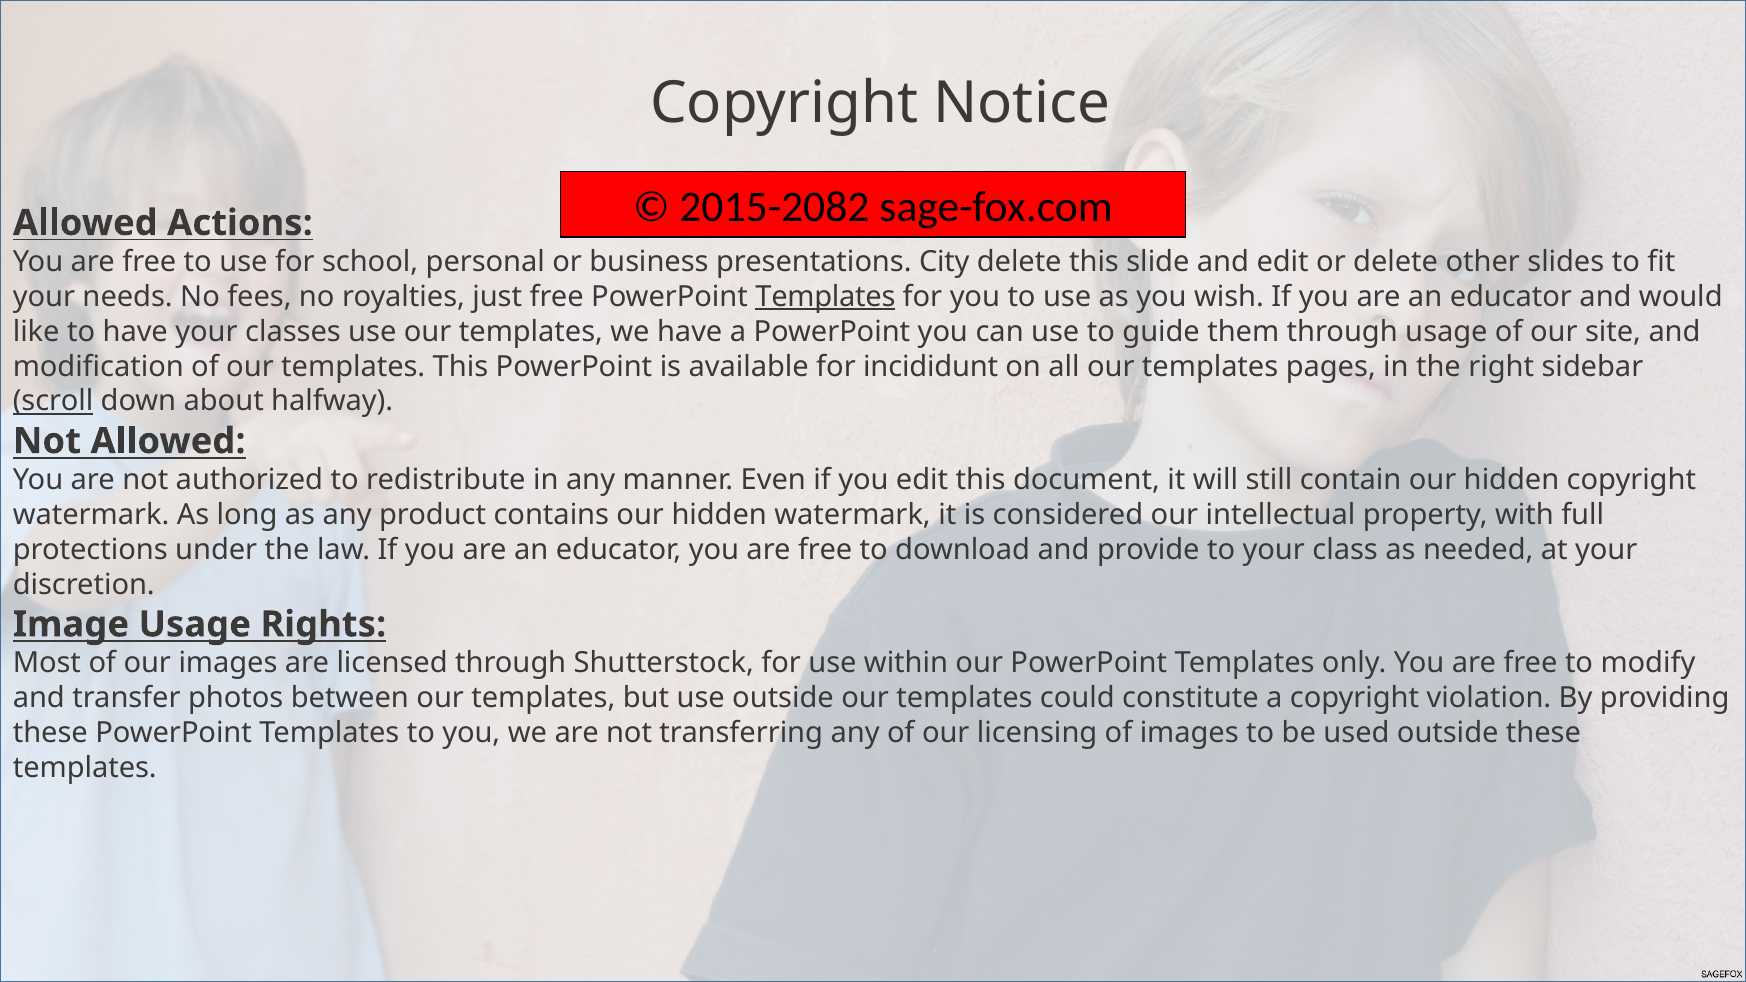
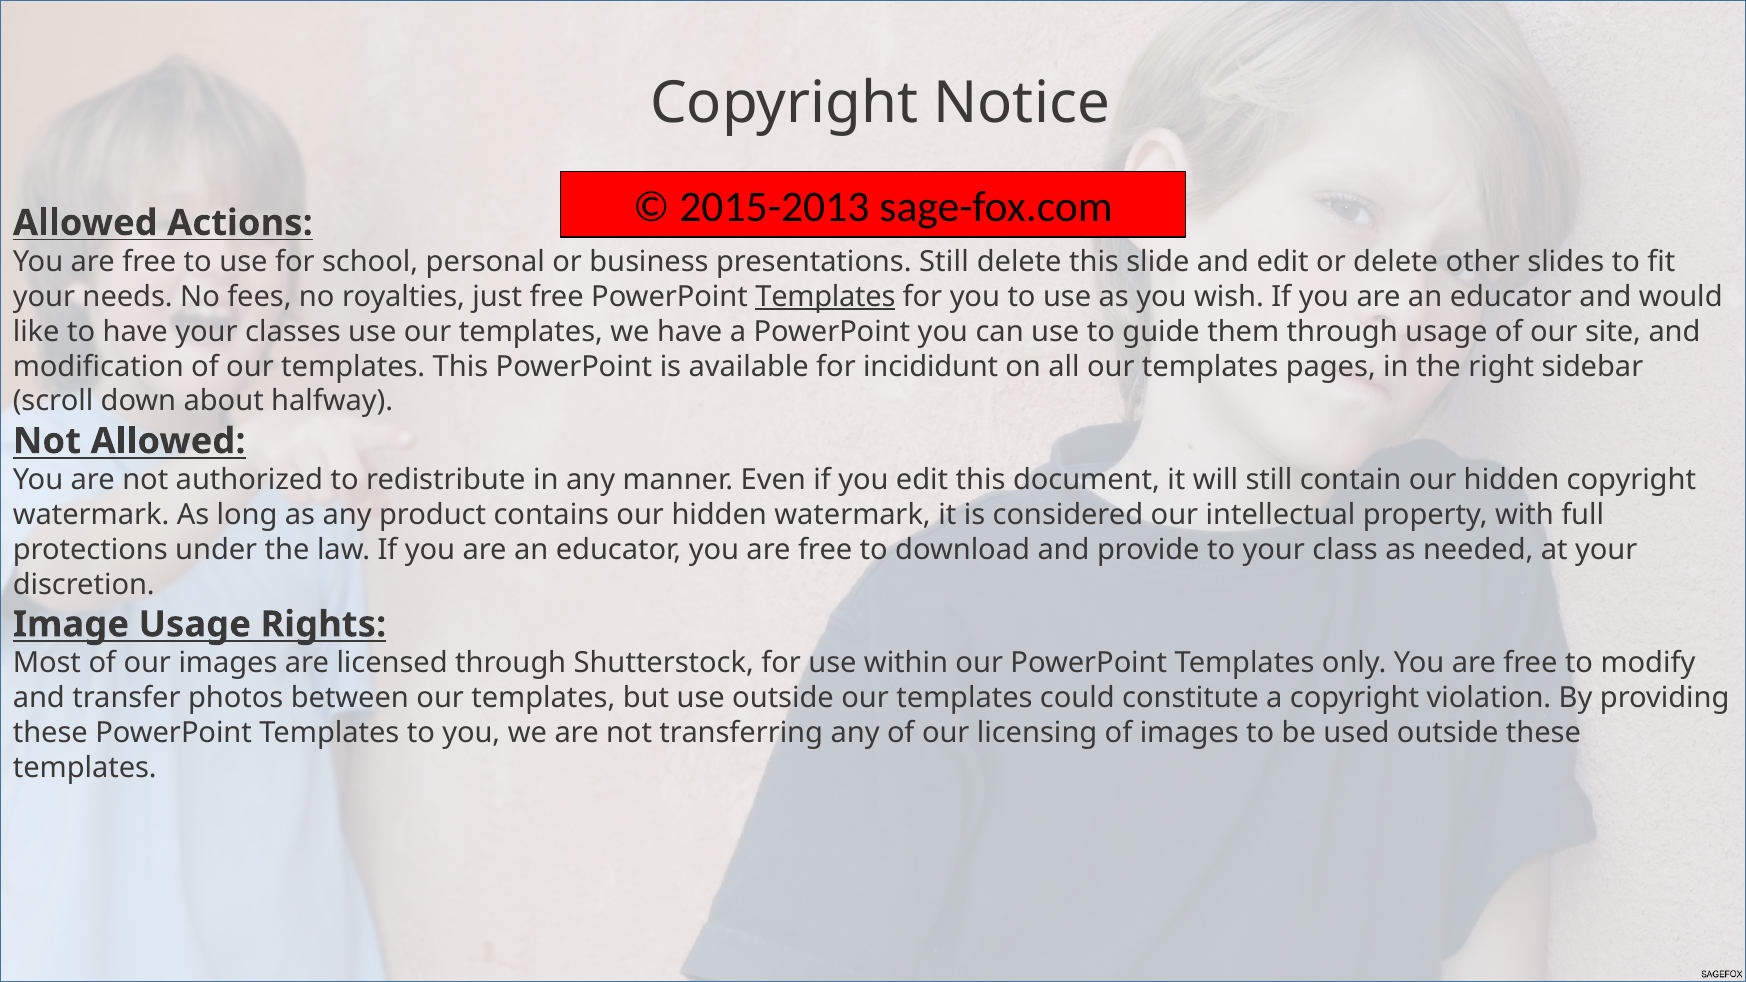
2015-2082: 2015-2082 -> 2015-2013 (774, 207)
presentations City: City -> Still (944, 262)
scroll underline: present -> none (53, 401)
